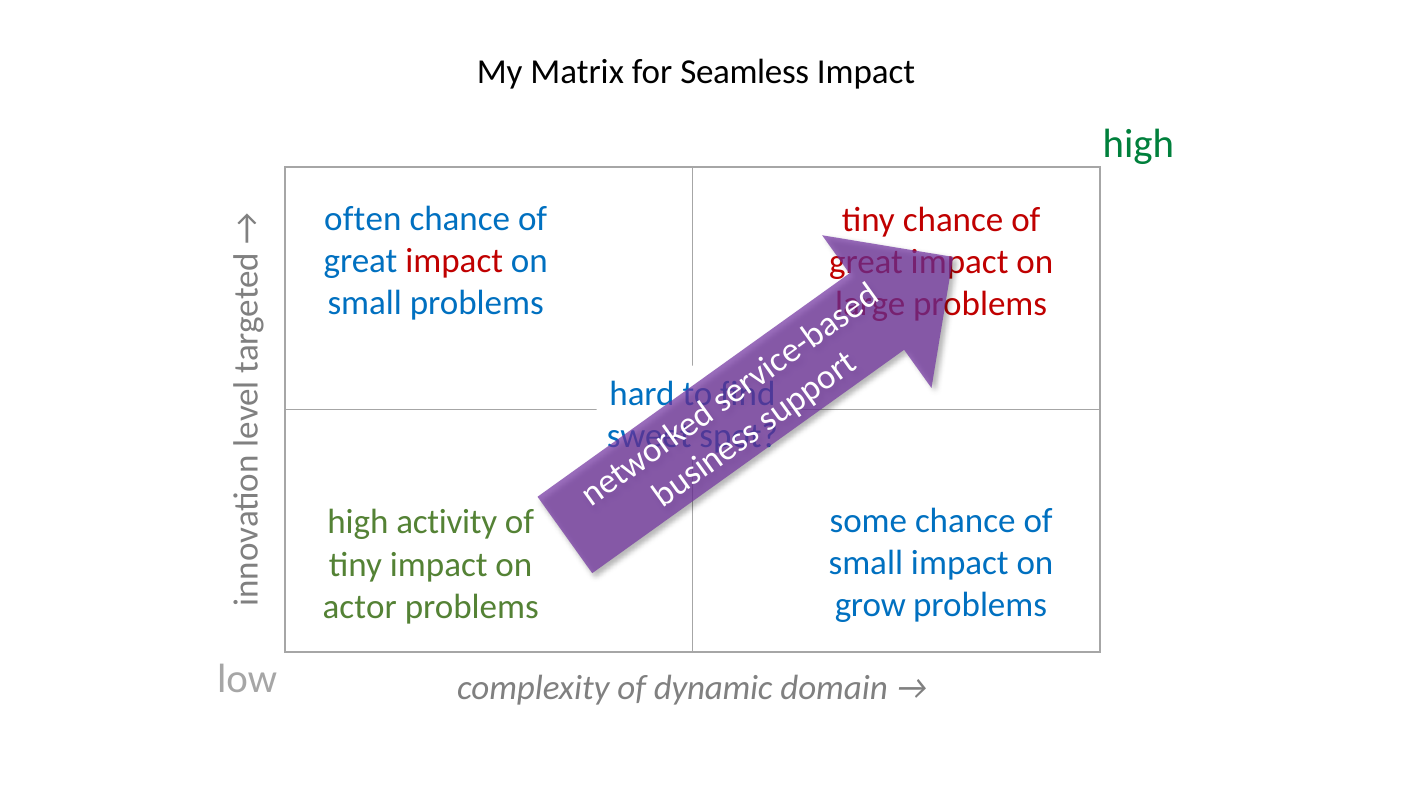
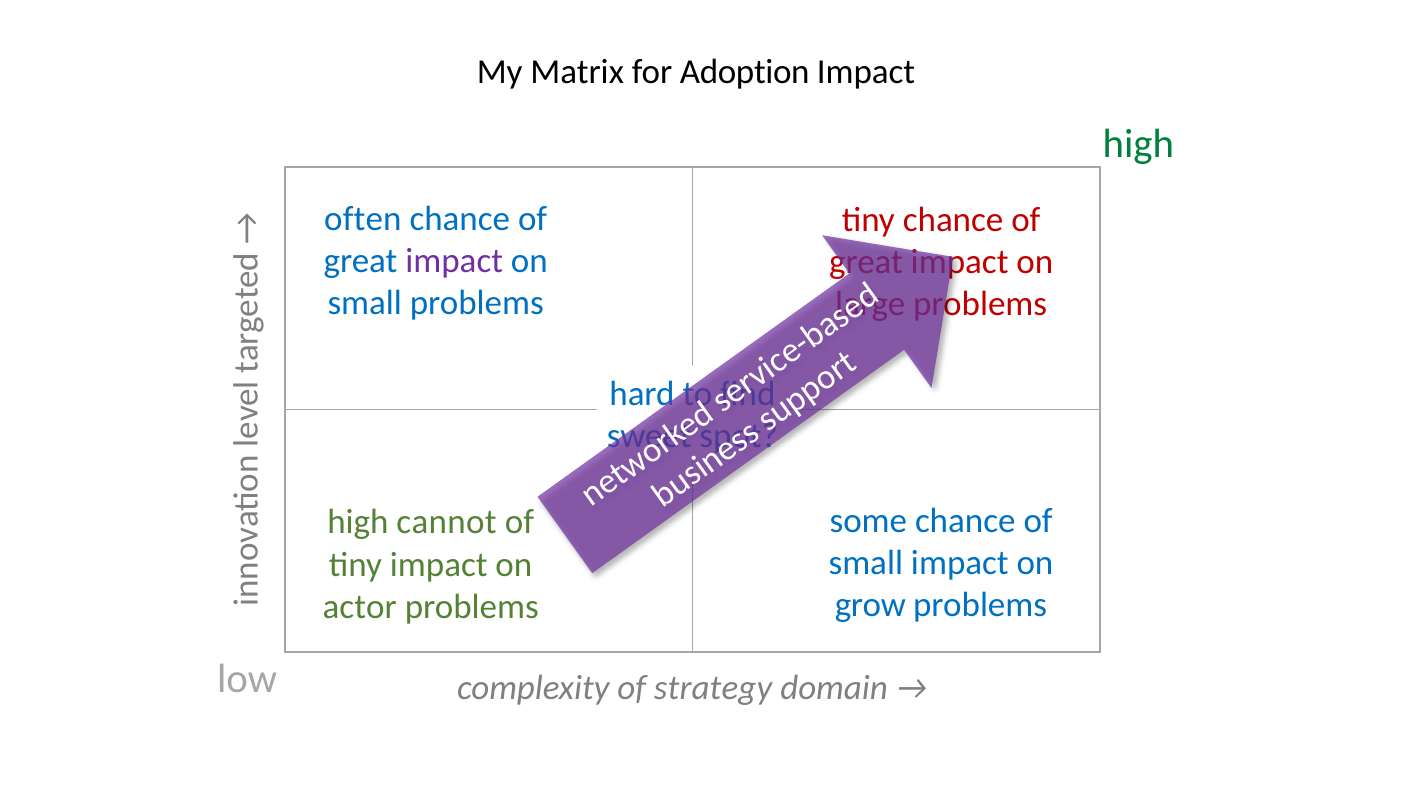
Seamless: Seamless -> Adoption (745, 72)
impact colour: red -> purple (454, 261)
activity: activity -> cannot (446, 522)
dynamic: dynamic -> strategy (713, 688)
